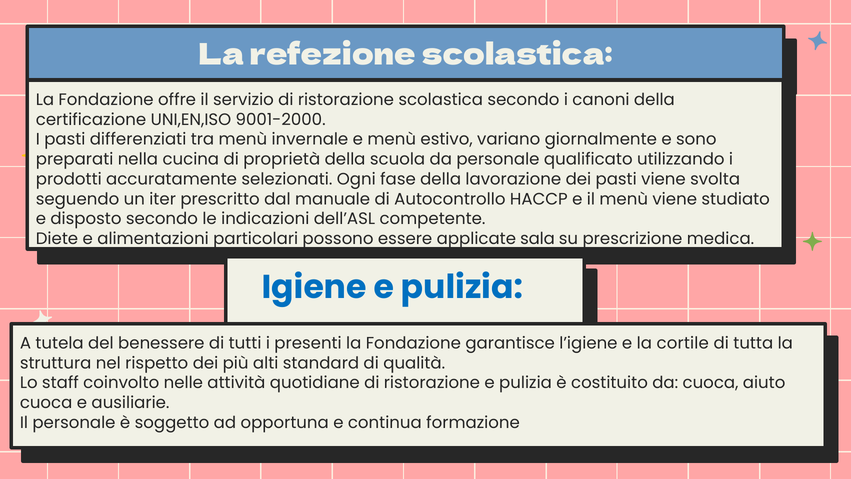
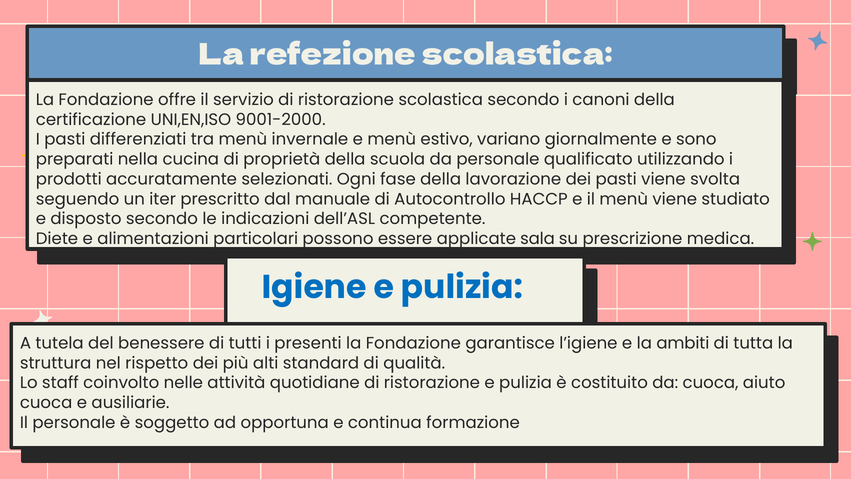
cortile: cortile -> ambiti (683, 343)
